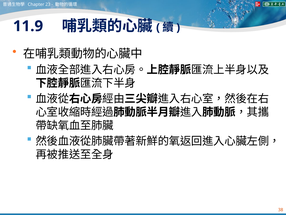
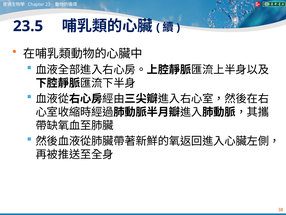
11.9: 11.9 -> 23.5 (28, 26)
